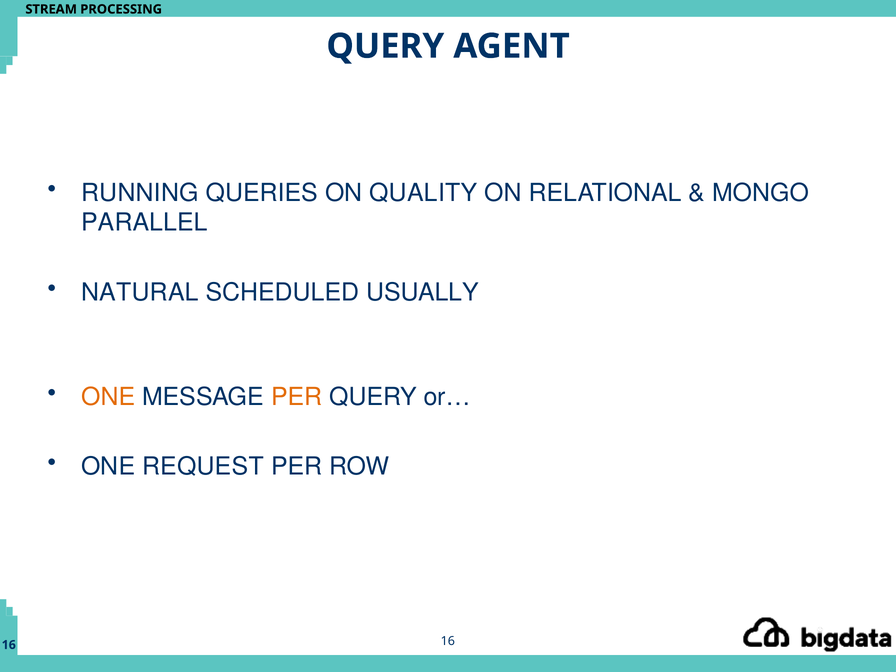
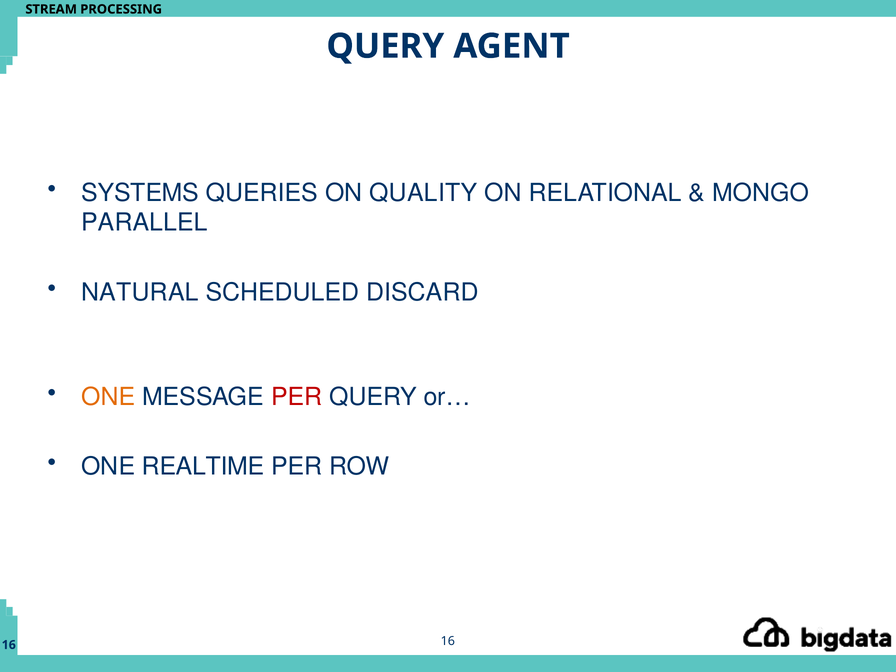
RUNNING: RUNNING -> SYSTEMS (140, 193)
USUALLY: USUALLY -> DISCARD (422, 292)
PER colour: orange -> red (297, 397)
REQUEST: REQUEST -> REALTIME (203, 467)
